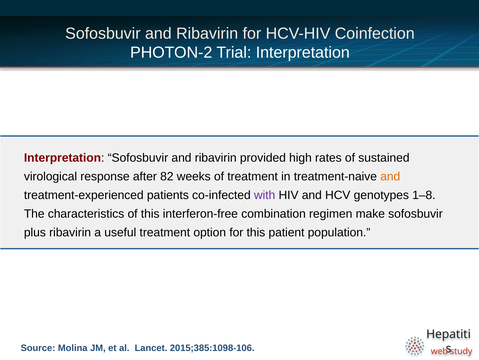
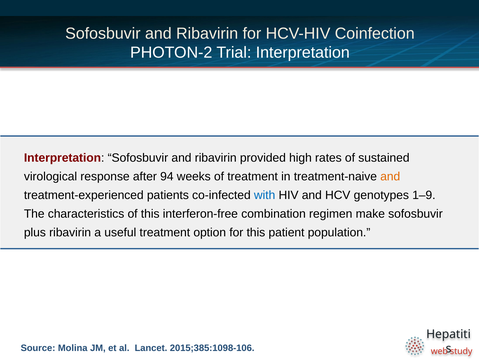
82: 82 -> 94 (167, 176)
with colour: purple -> blue (265, 195)
1–8: 1–8 -> 1–9 (424, 195)
